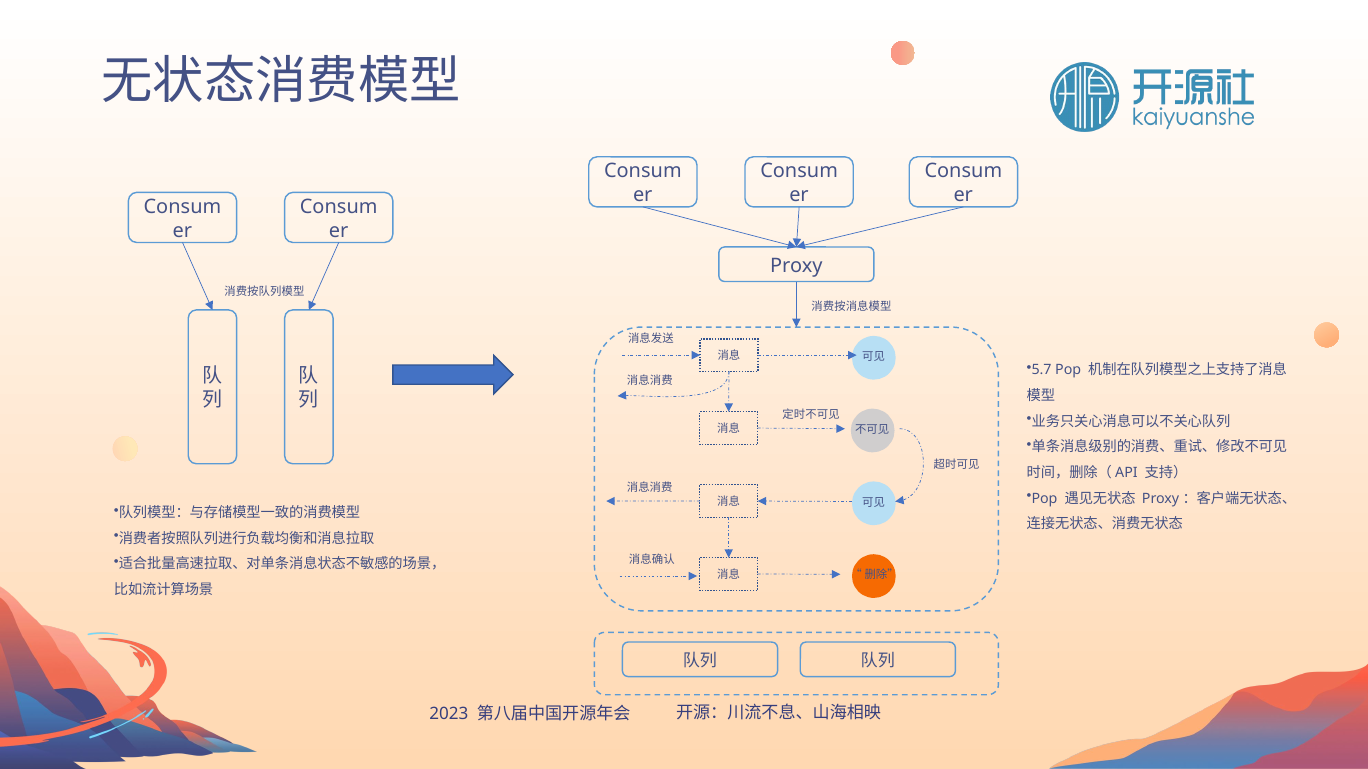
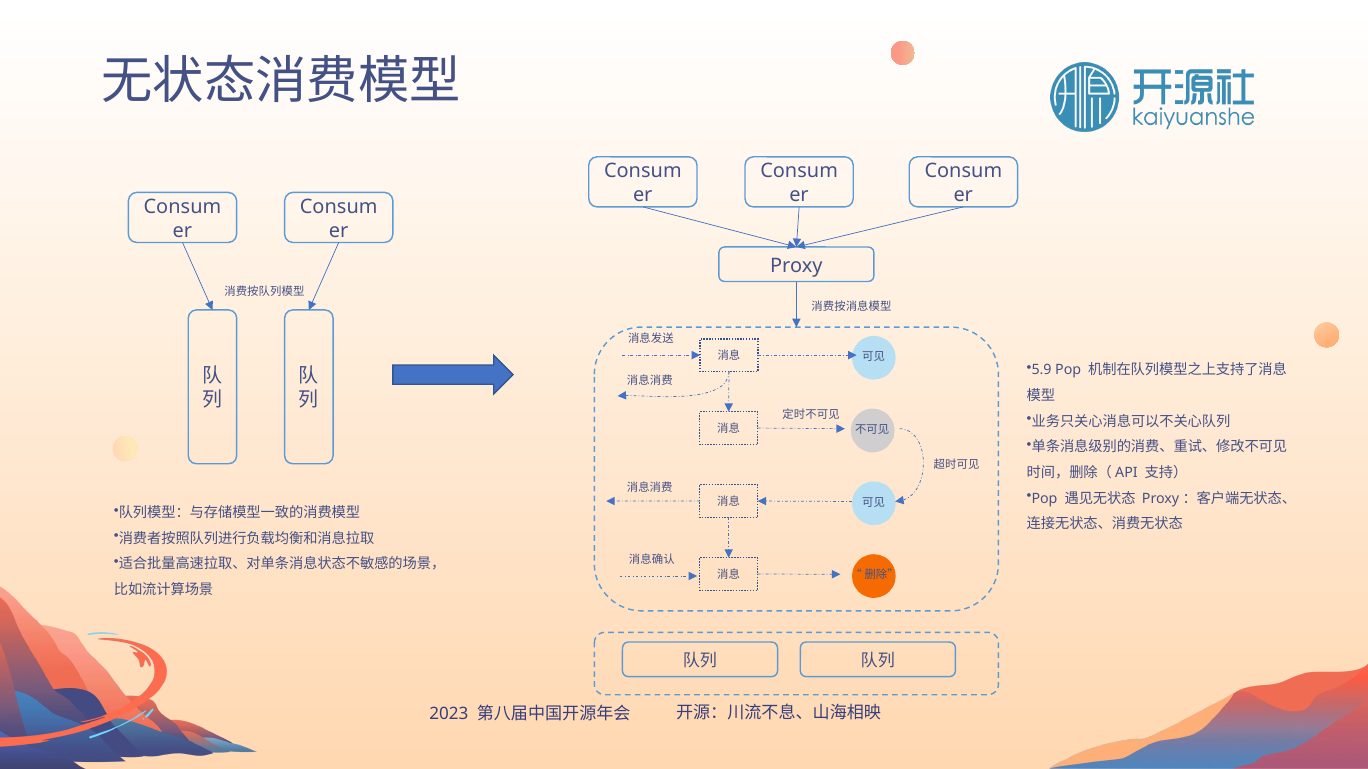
5.7: 5.7 -> 5.9 (1042, 370)
